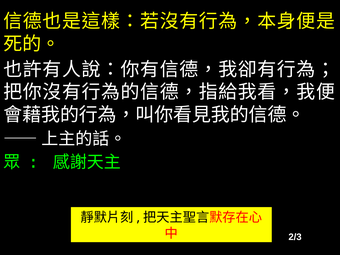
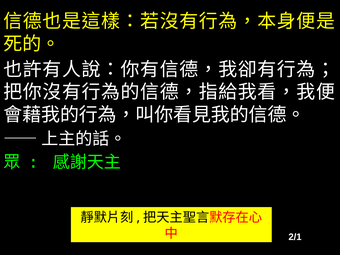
2/3: 2/3 -> 2/1 (295, 237)
